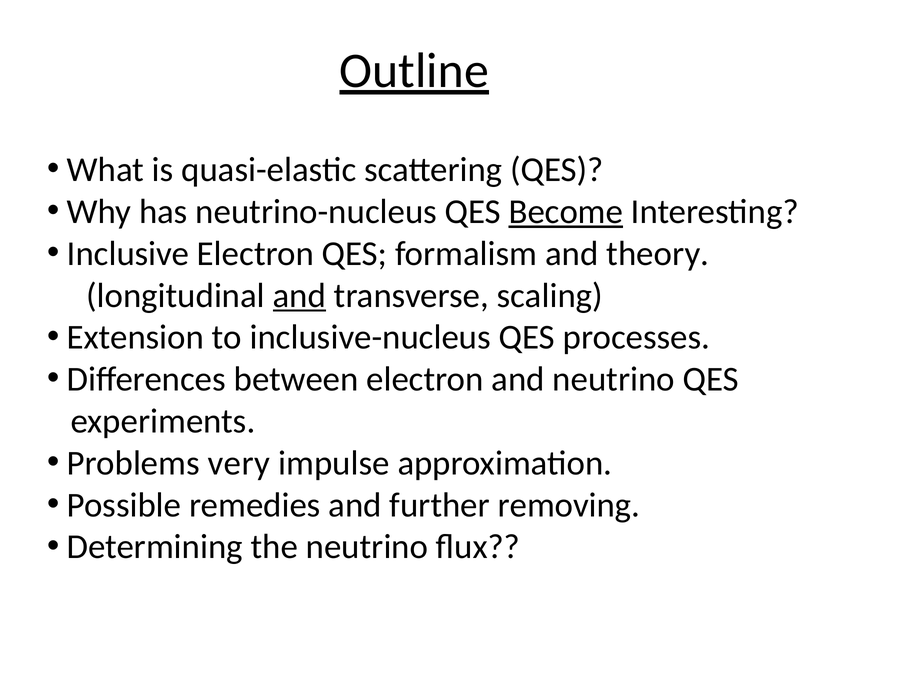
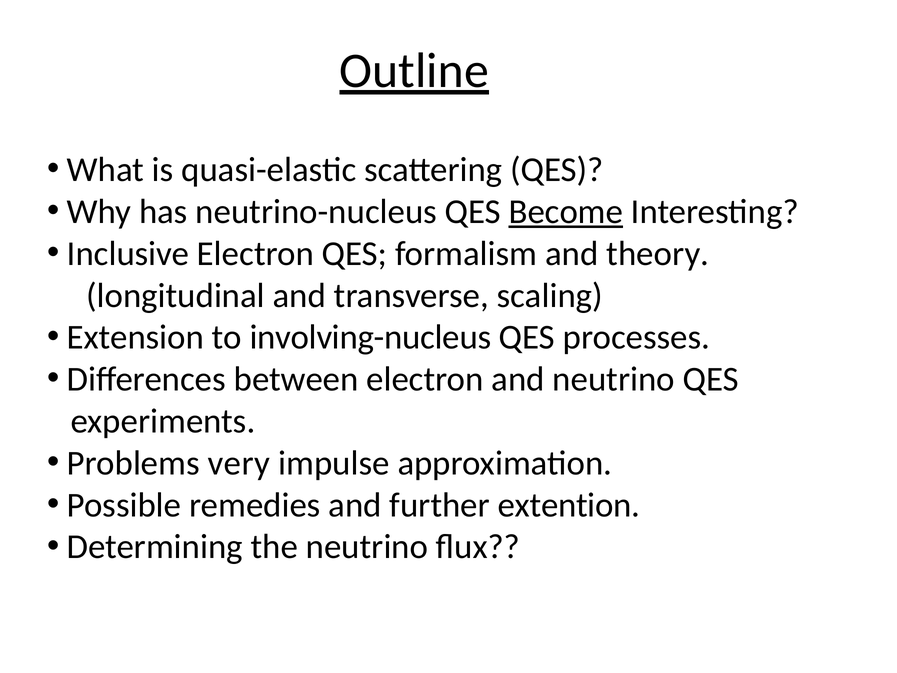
and underline: present -> none (299, 295)
inclusive-nucleus: inclusive-nucleus -> involving-nucleus (370, 337)
removing: removing -> extention (569, 505)
